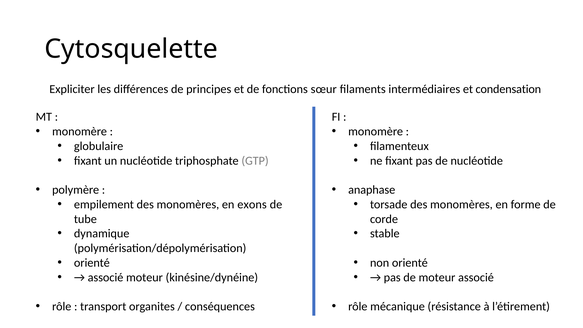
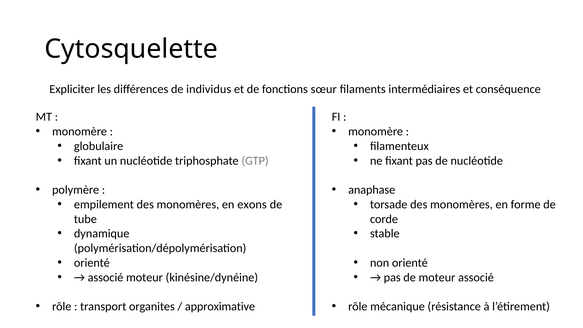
principes: principes -> individus (209, 89)
condensation: condensation -> conséquence (508, 89)
conséquences: conséquences -> approximative (220, 306)
